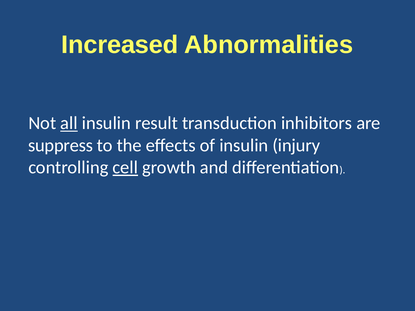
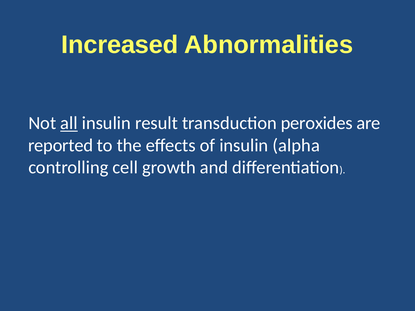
inhibitors: inhibitors -> peroxides (317, 123)
suppress: suppress -> reported (61, 145)
injury: injury -> alpha (296, 145)
cell underline: present -> none (125, 168)
